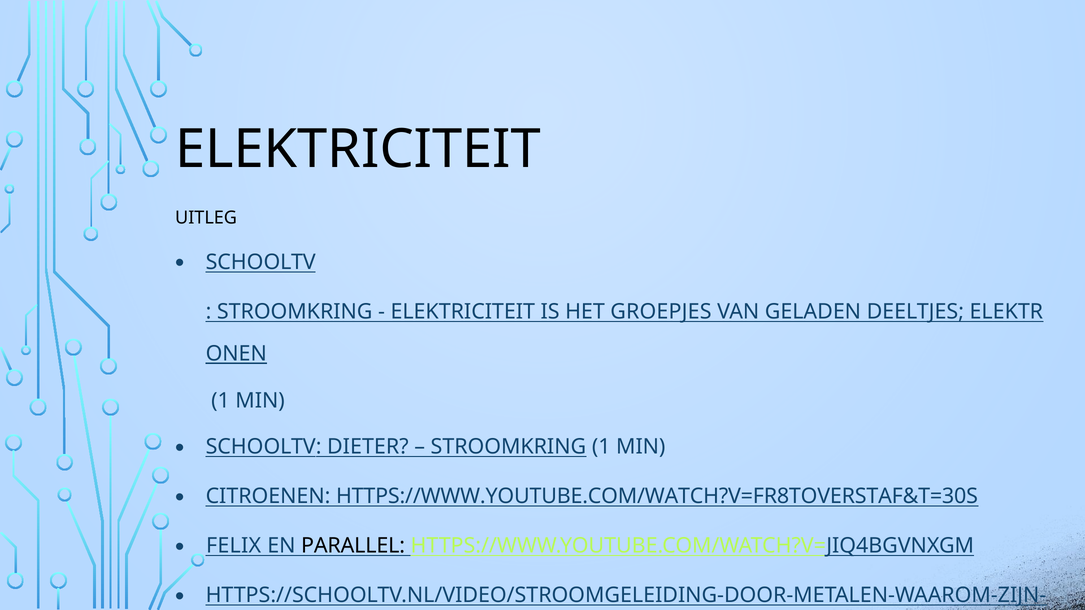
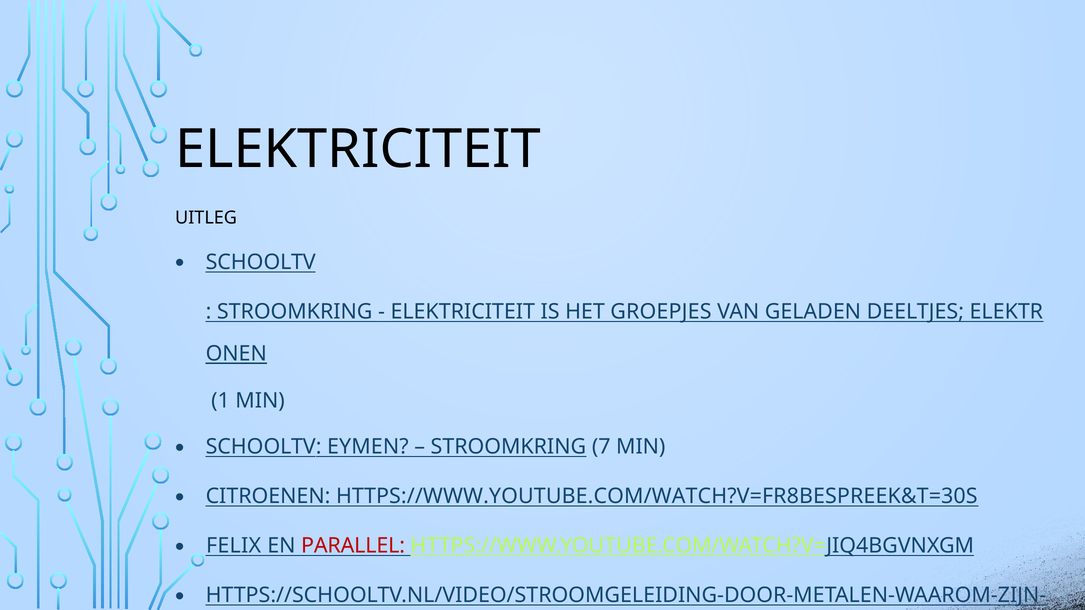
DIETER: DIETER -> EYMEN (368, 447)
STROOMKRING 1: 1 -> 7 (601, 447)
HTTPS://WWW.YOUTUBE.COM/WATCH?V=FR8TOVERSTAF&T=30S: HTTPS://WWW.YOUTUBE.COM/WATCH?V=FR8TOVERSTAF&T=30S -> HTTPS://WWW.YOUTUBE.COM/WATCH?V=FR8BESPREEK&T=30S (657, 497)
PARALLEL colour: black -> red (353, 546)
